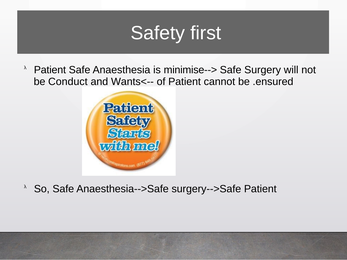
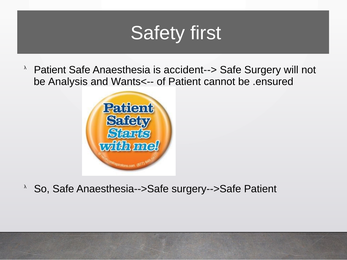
minimise-->: minimise--> -> accident--> (190, 70)
Conduct: Conduct -> Analysis (68, 82)
